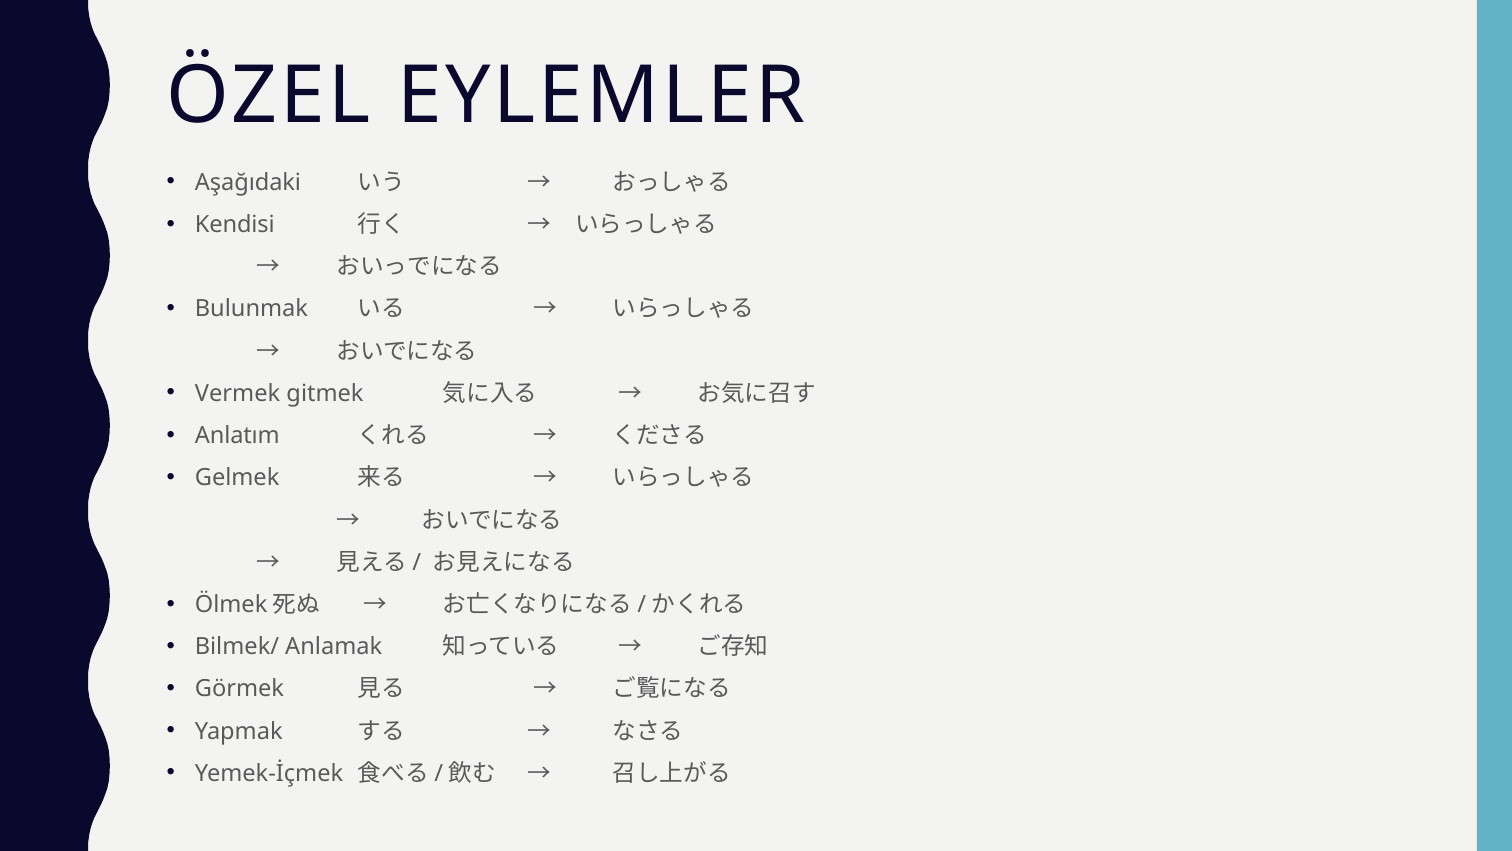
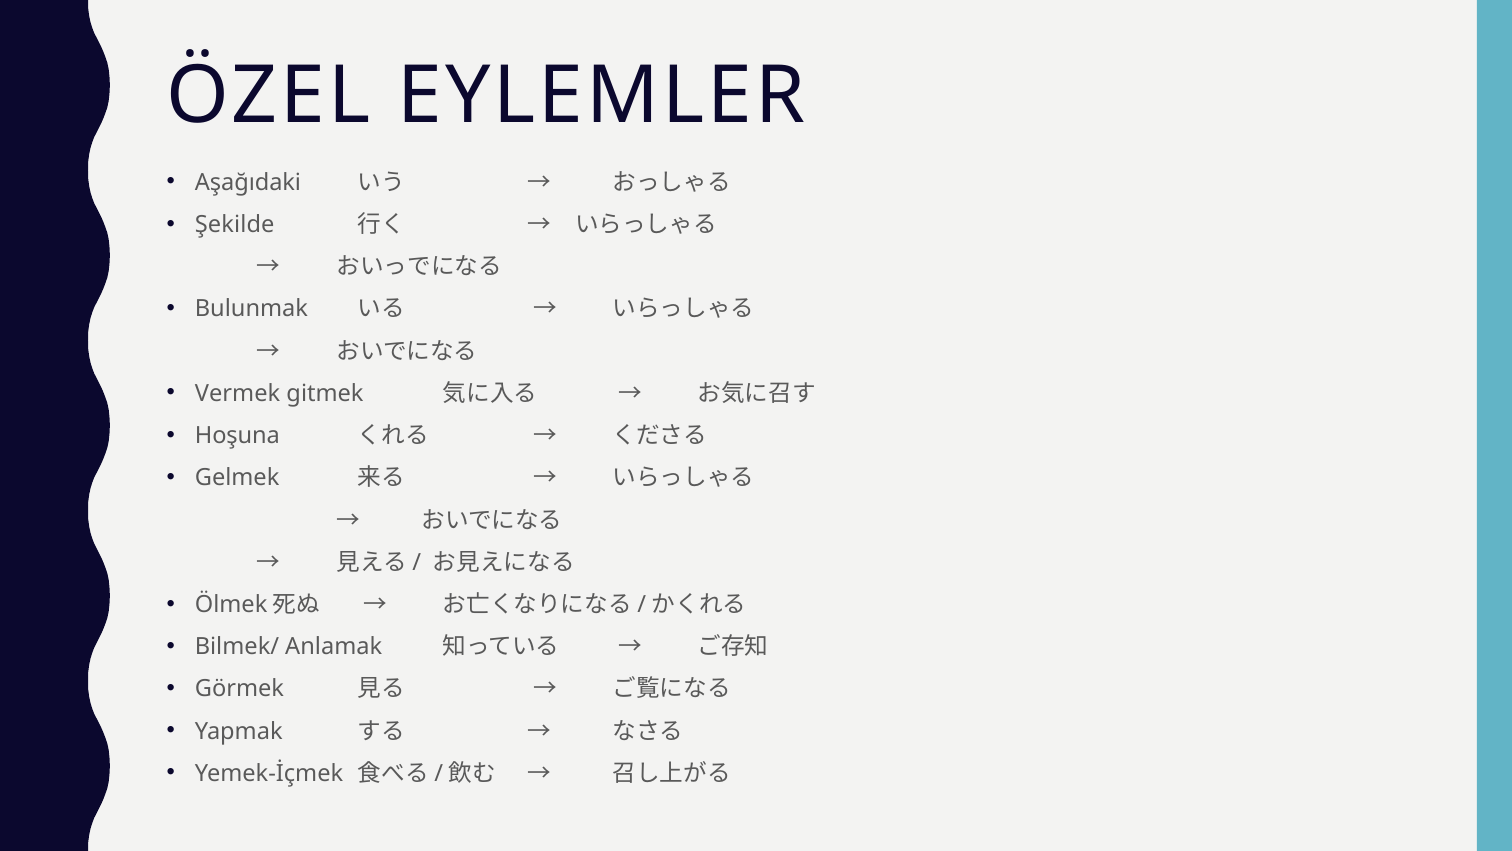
Kendisi: Kendisi -> Şekilde (235, 225)
Anlatım: Anlatım -> Hoşuna (237, 436)
